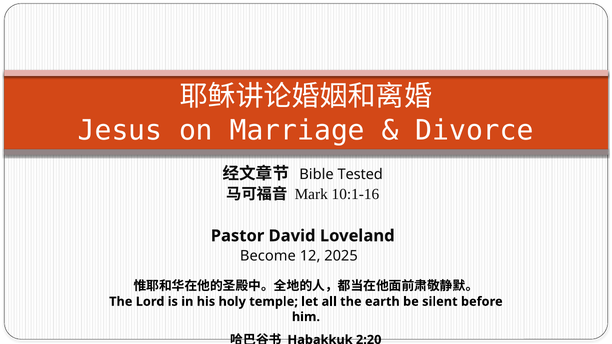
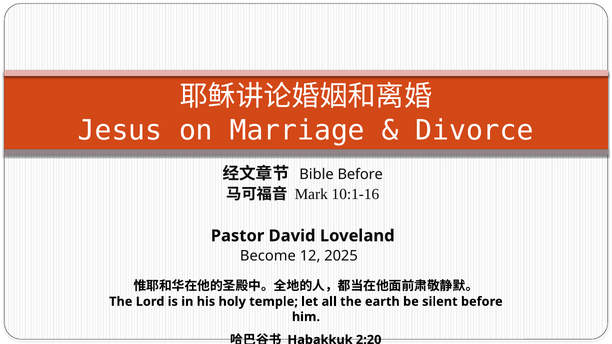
Bible Tested: Tested -> Before (360, 175)
